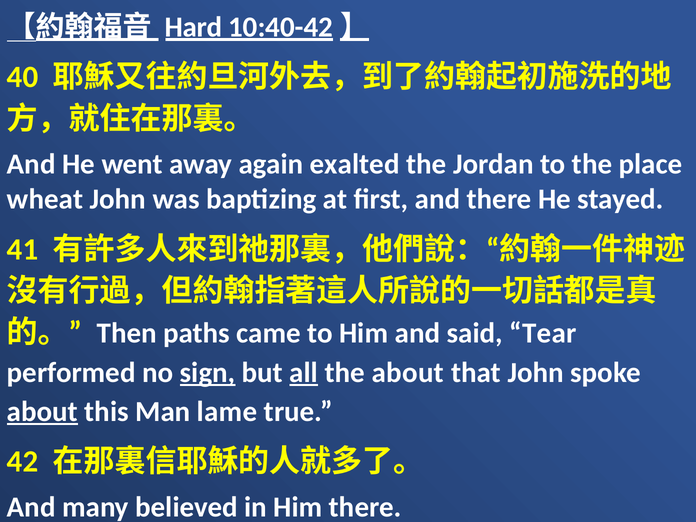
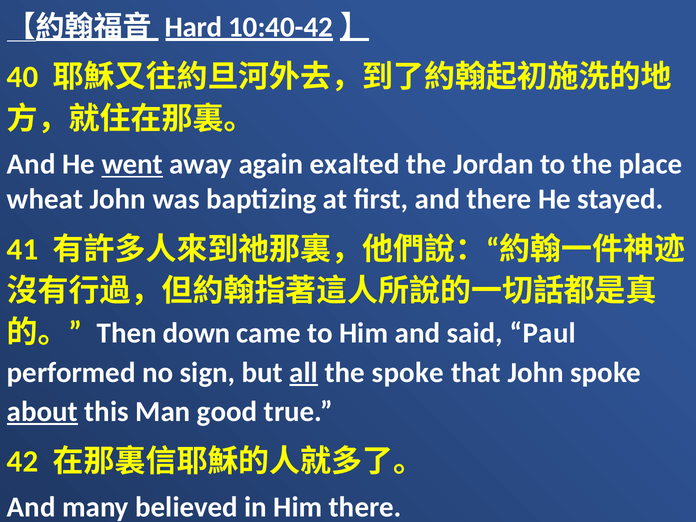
went underline: none -> present (132, 164)
paths: paths -> down (197, 333)
Tear: Tear -> Paul (543, 333)
sign underline: present -> none (208, 372)
the about: about -> spoke (408, 372)
lame: lame -> good (227, 411)
